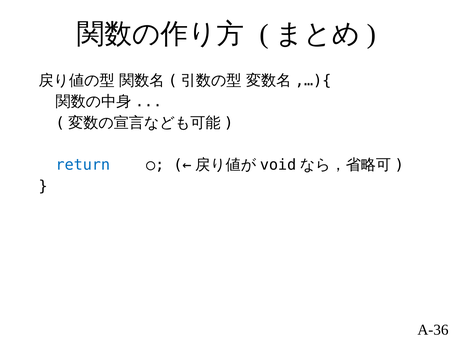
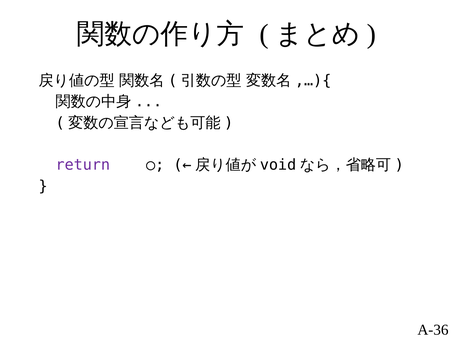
return colour: blue -> purple (83, 165)
